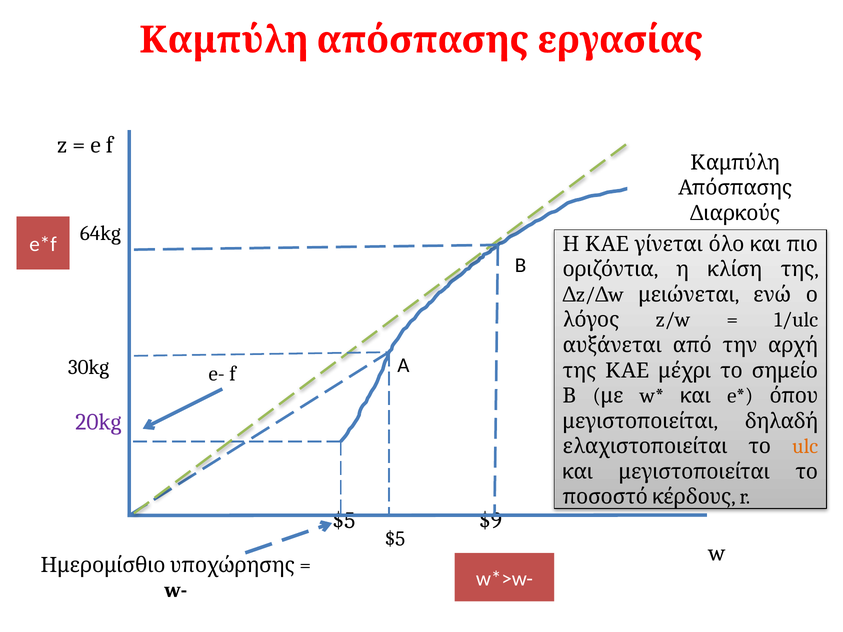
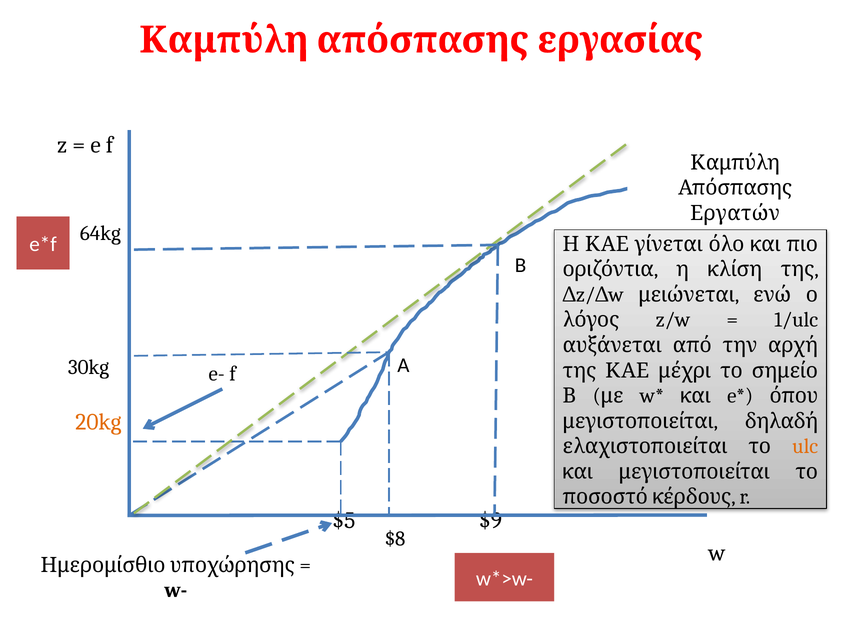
Διαρκούς: Διαρκούς -> Εργατών (735, 213)
20kg colour: purple -> orange (98, 422)
$5: $5 -> $8 (395, 539)
